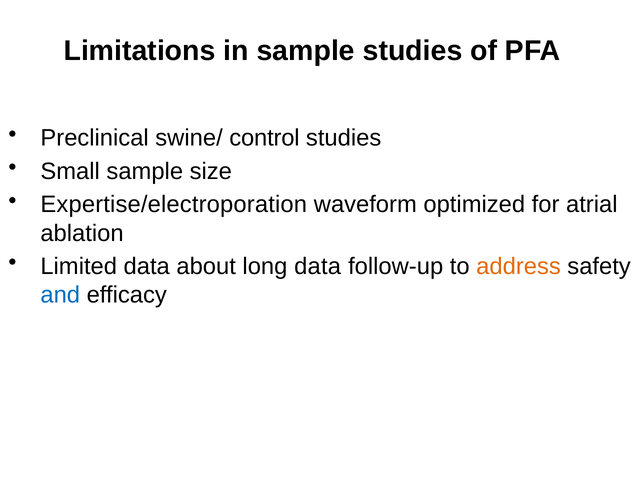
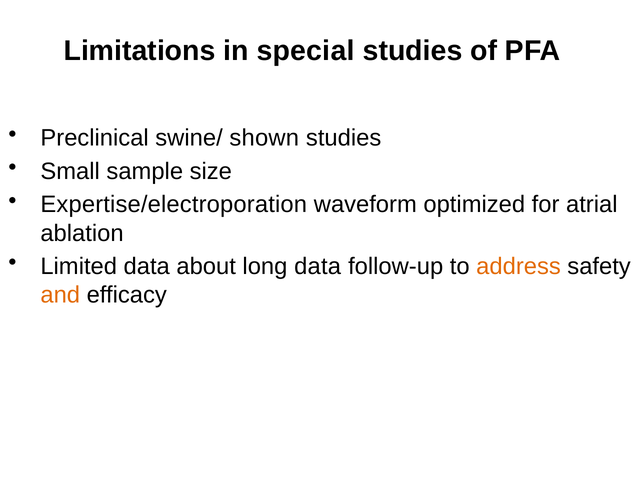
in sample: sample -> special (306, 51)
control: control -> shown (264, 138)
and colour: blue -> orange (60, 295)
